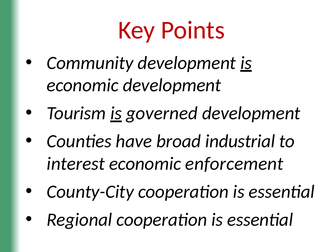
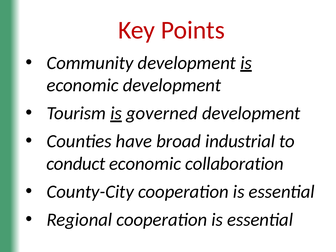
interest: interest -> conduct (76, 164)
enforcement: enforcement -> collaboration (234, 164)
